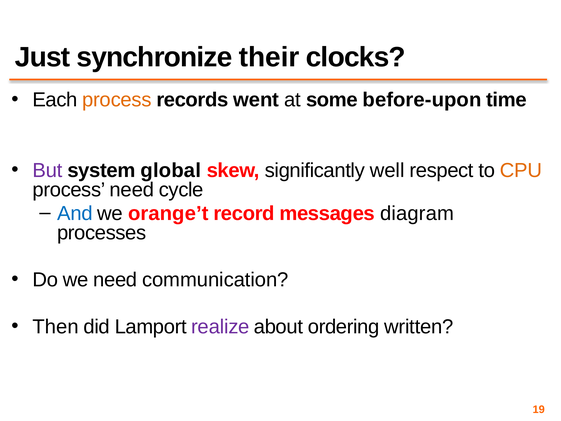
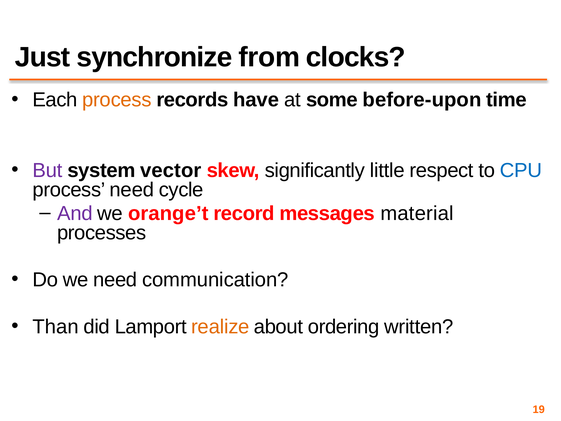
their: their -> from (269, 57)
went: went -> have (256, 100)
global: global -> vector (171, 170)
well: well -> little (387, 170)
CPU colour: orange -> blue (521, 170)
And colour: blue -> purple (75, 213)
diagram: diagram -> material (417, 213)
Then: Then -> Than (56, 327)
realize colour: purple -> orange (220, 327)
